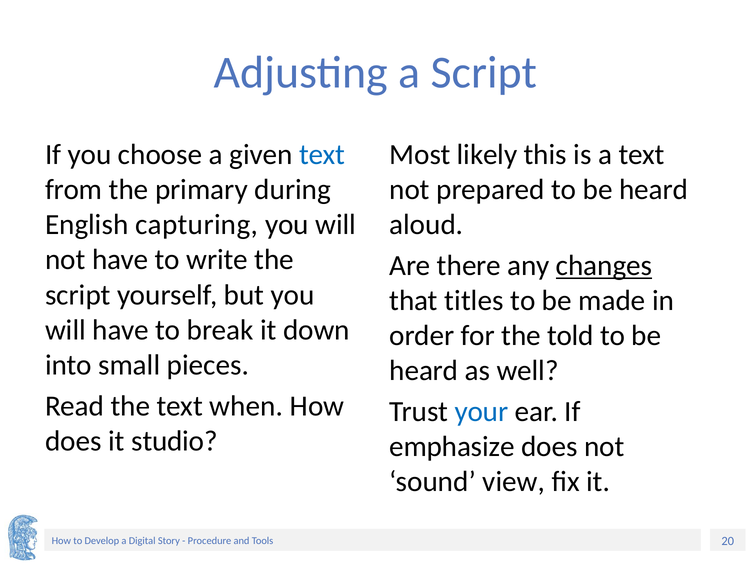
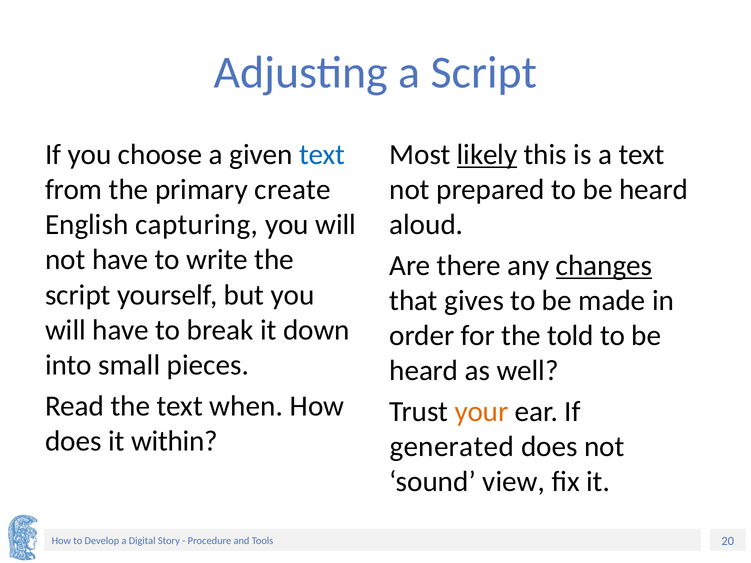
likely underline: none -> present (487, 155)
during: during -> create (293, 190)
titles: titles -> gives (474, 301)
your colour: blue -> orange (481, 412)
studio: studio -> within (174, 441)
emphasize: emphasize -> generated (452, 447)
